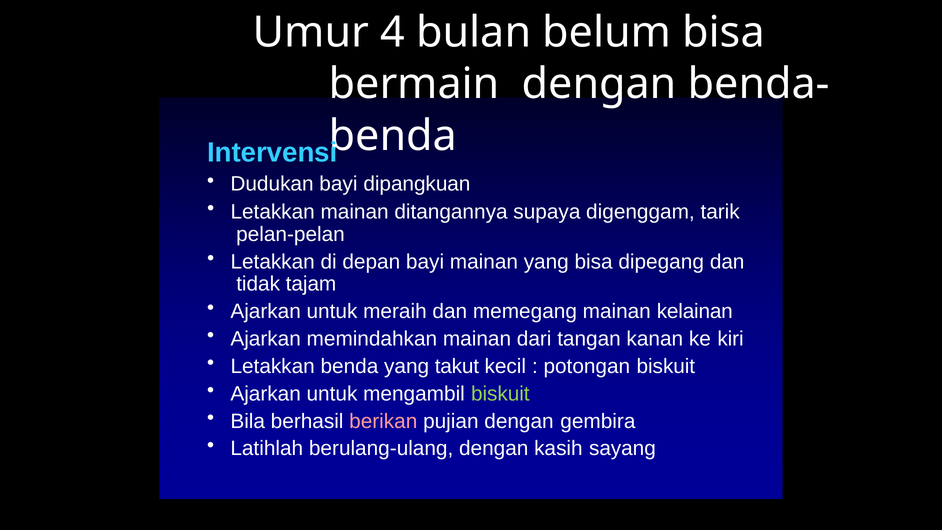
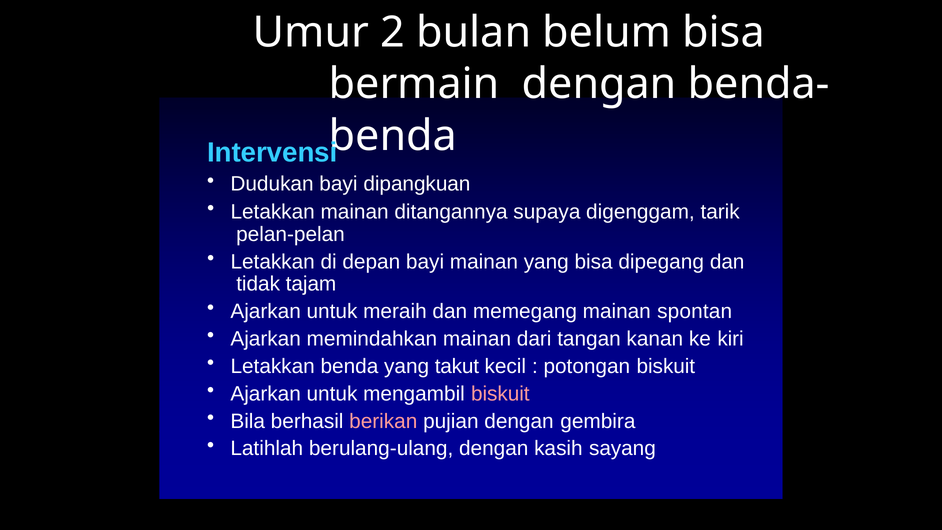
4: 4 -> 2 (393, 32)
kelainan: kelainan -> spontan (695, 311)
biskuit colour: light green -> pink (500, 394)
